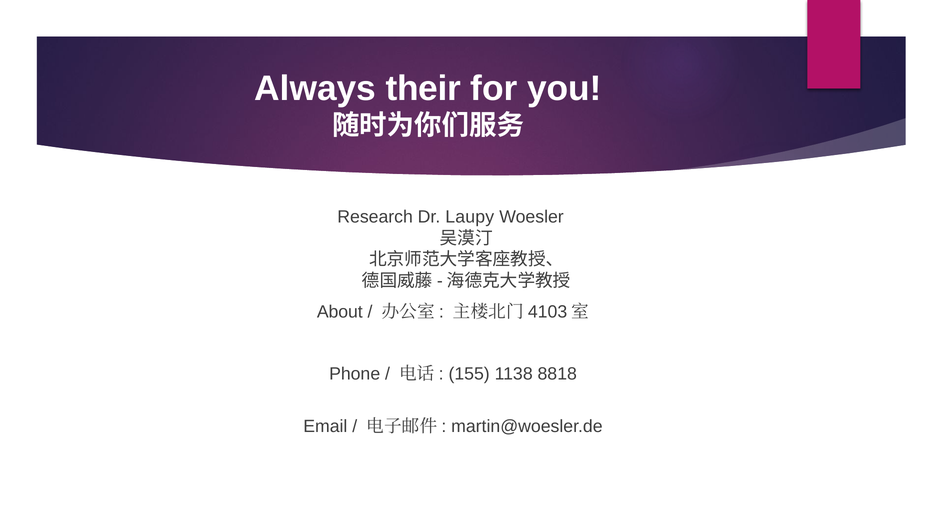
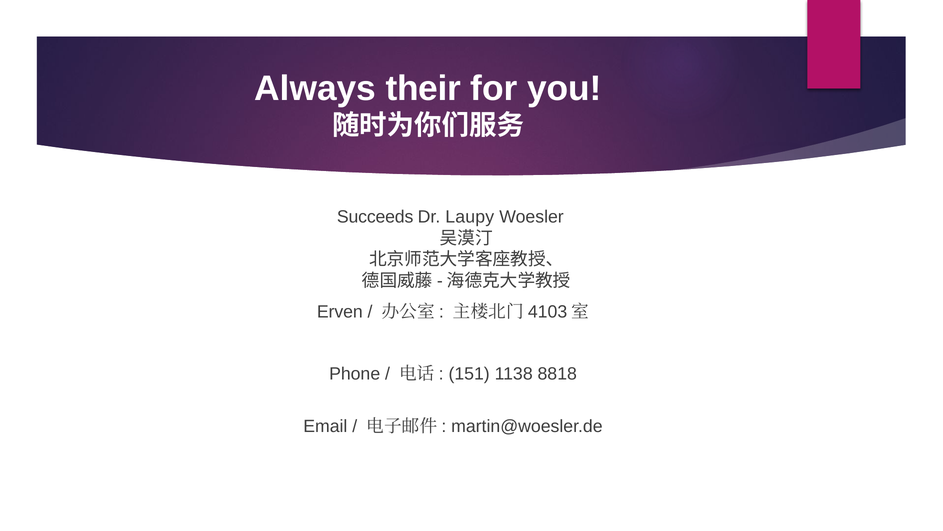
Research: Research -> Succeeds (375, 217)
About: About -> Erven (340, 311)
155: 155 -> 151 (469, 374)
